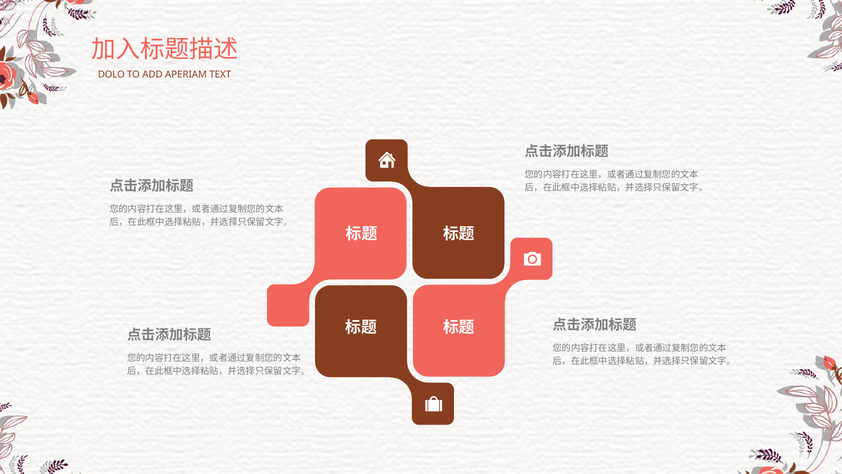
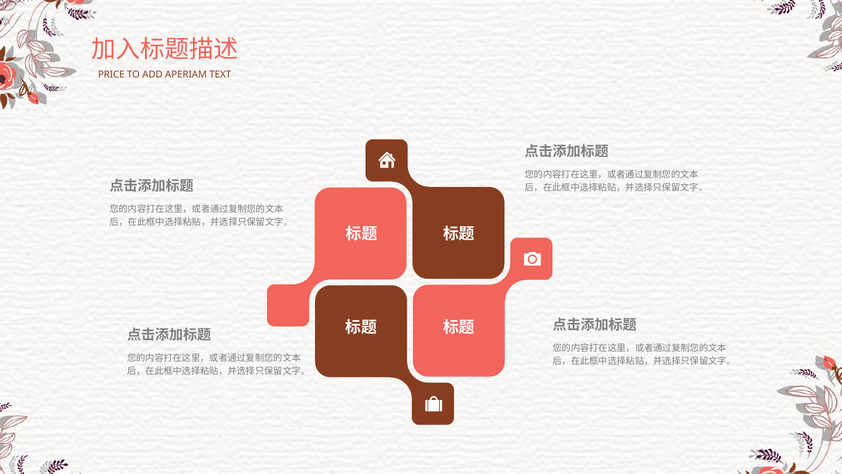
DOLO: DOLO -> PRICE (111, 75)
